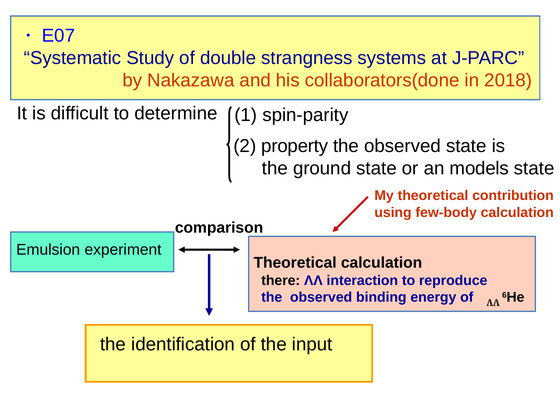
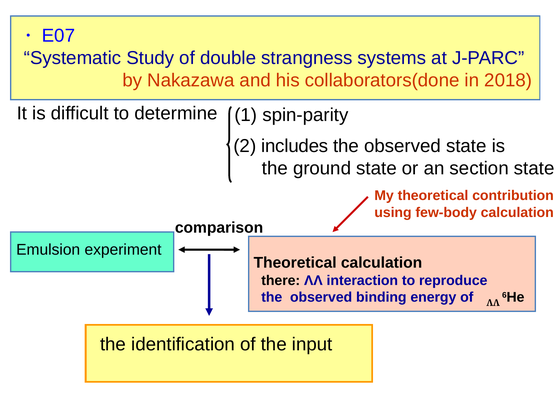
property: property -> includes (295, 146)
models: models -> section (479, 168)
